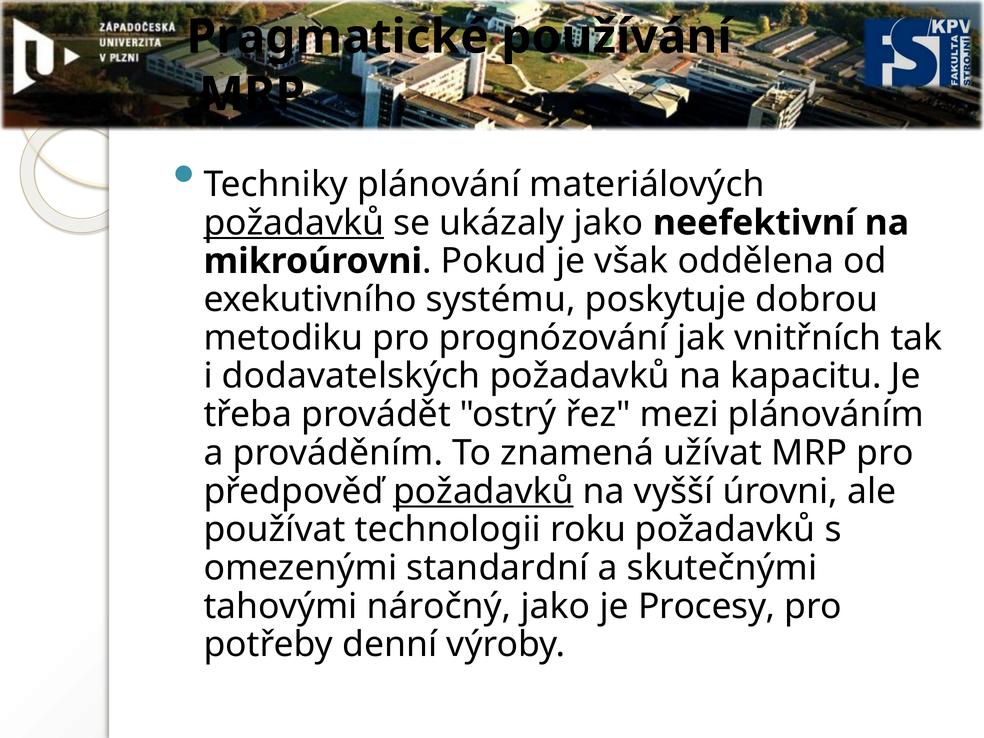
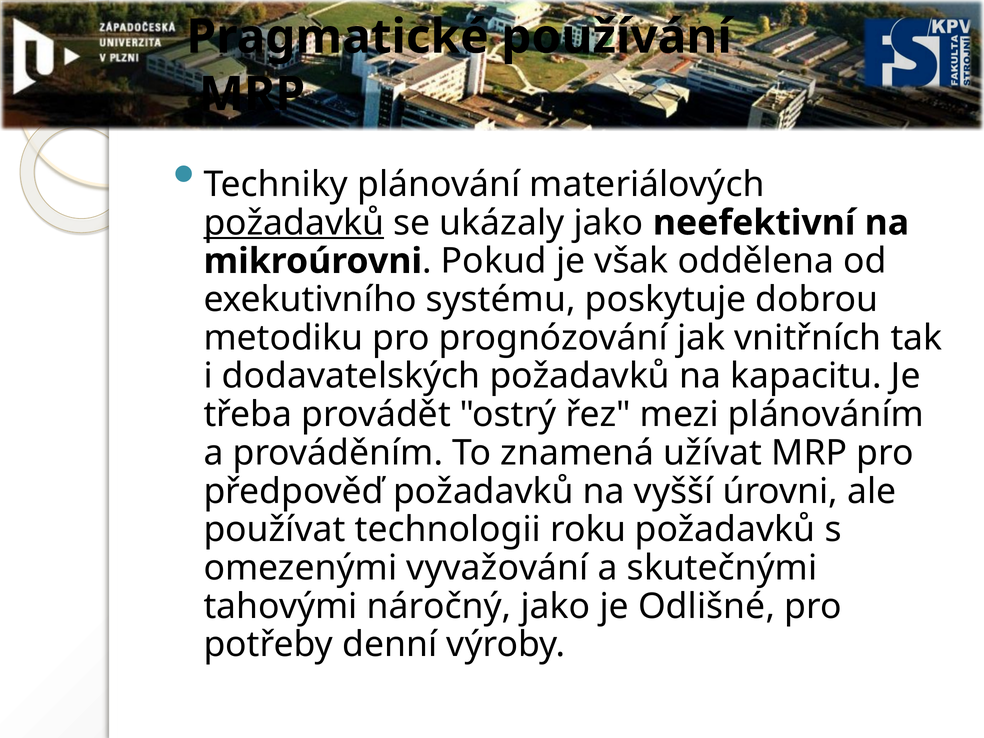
požadavků underline: present -> none (483, 491)
standardní: standardní -> vyvažování (497, 568)
Procesy: Procesy -> Odlišné (707, 606)
